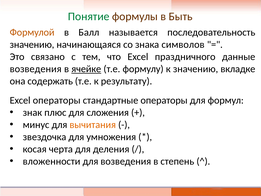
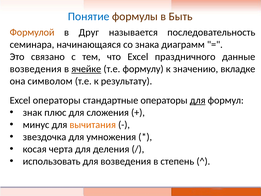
Понятие colour: green -> blue (89, 16)
Балл: Балл -> Друг (89, 32)
значению: значению -> семинара (32, 44)
символов: символов -> диаграмм (183, 44)
содержать: содержать -> символом (50, 81)
для underline: none -> present (198, 100)
вложенности: вложенности -> использовать (52, 161)
